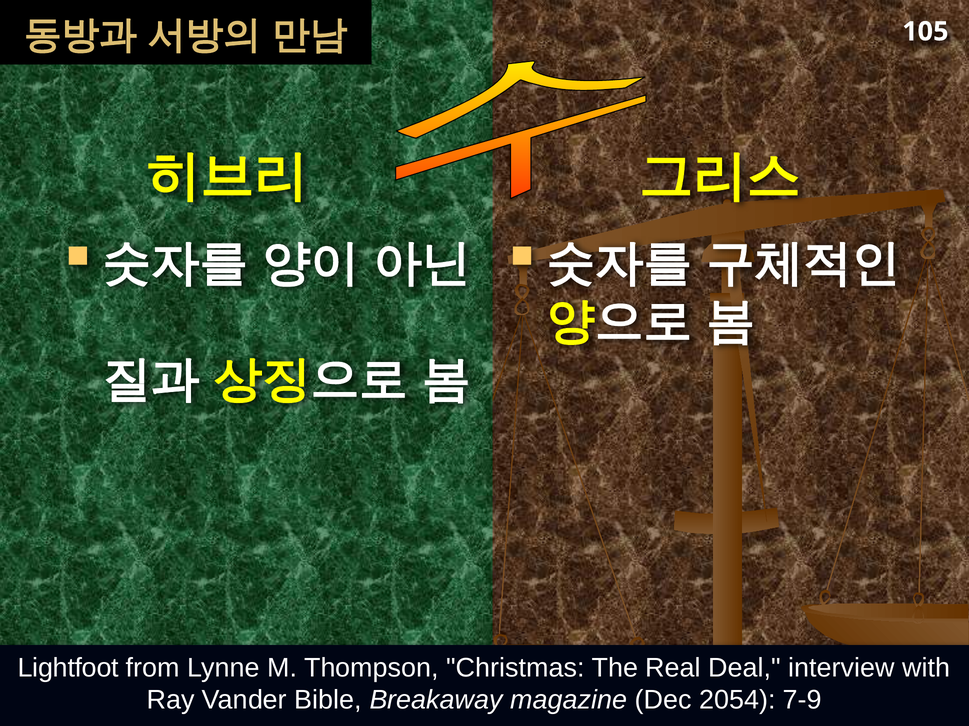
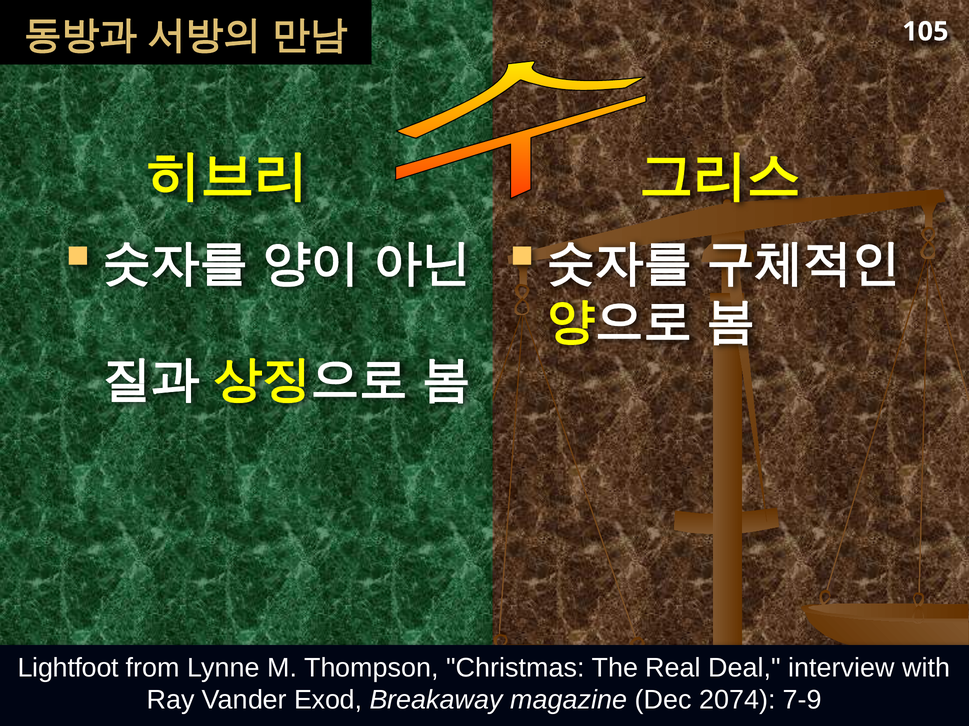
Bible: Bible -> Exod (328, 701)
2054: 2054 -> 2074 (737, 701)
